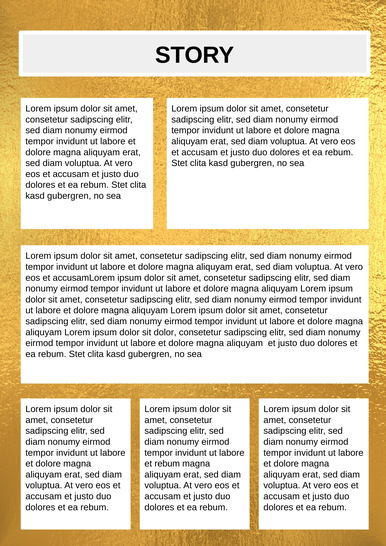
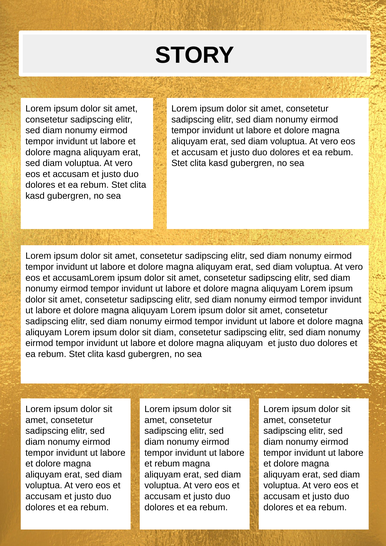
sit dolor: dolor -> diam (165, 332)
